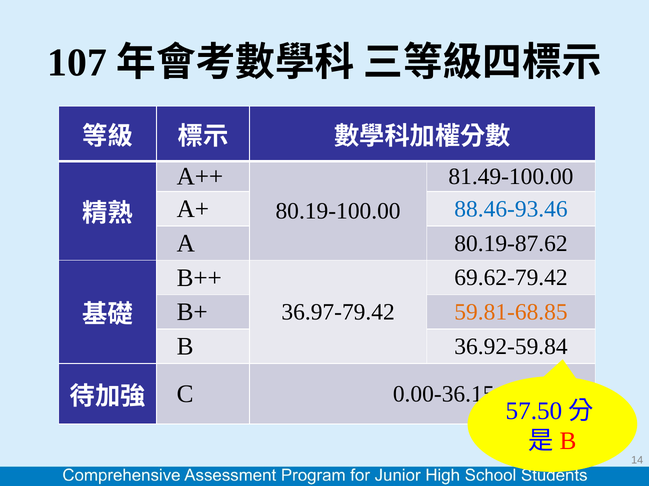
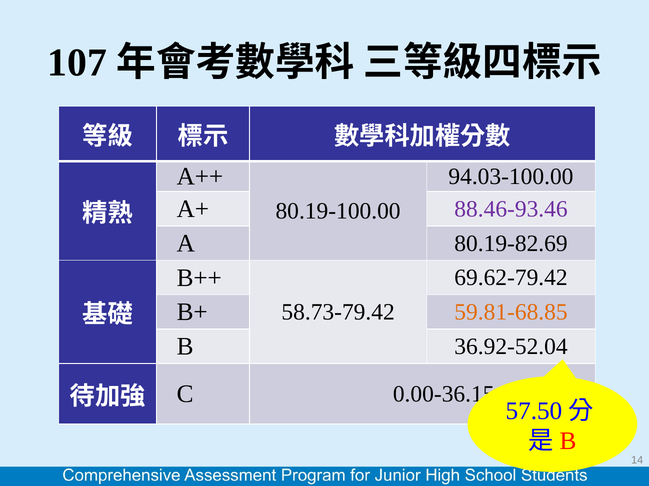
81.49-100.00: 81.49-100.00 -> 94.03-100.00 (511, 177)
88.46-93.46 colour: blue -> purple (511, 209)
80.19-87.62: 80.19-87.62 -> 80.19-82.69 (511, 244)
36.97-79.42: 36.97-79.42 -> 58.73-79.42 (338, 313)
36.92-59.84: 36.92-59.84 -> 36.92-52.04 (511, 347)
